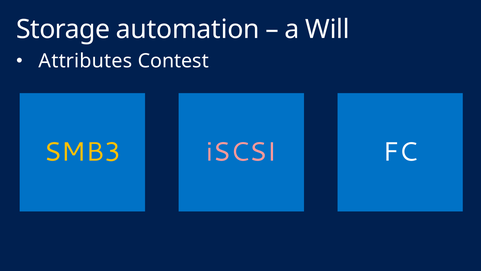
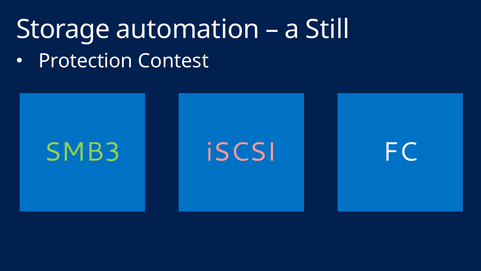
Will: Will -> Still (327, 29)
Attributes: Attributes -> Protection (86, 61)
SMB3 colour: yellow -> light green (82, 152)
